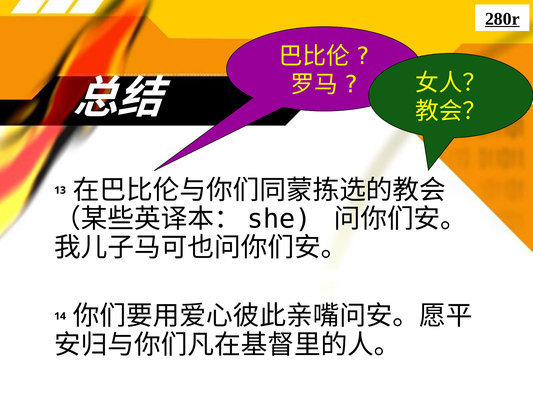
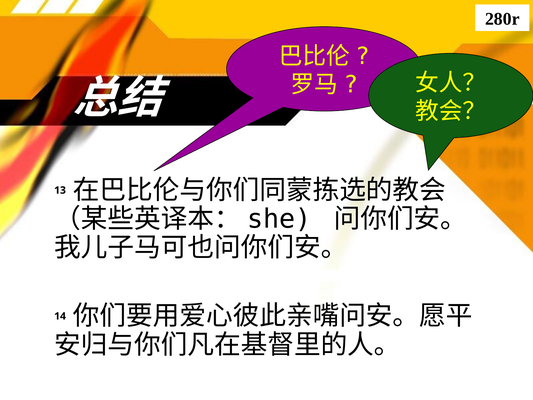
280r underline: present -> none (502, 19)
